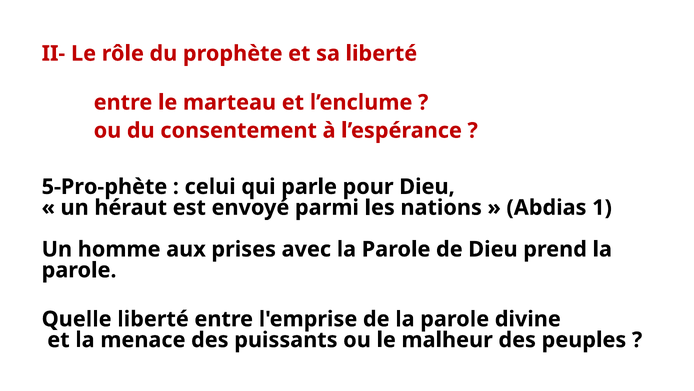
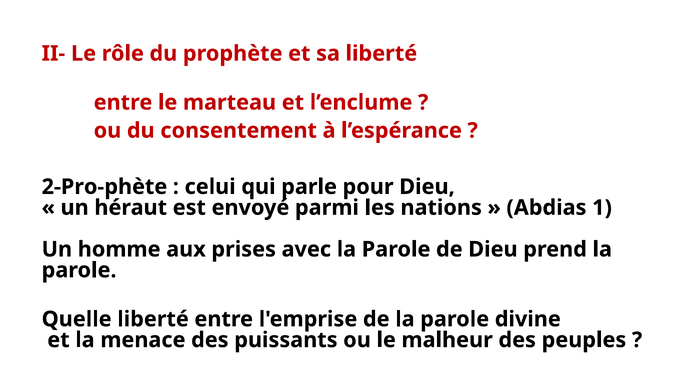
5-Pro-phète: 5-Pro-phète -> 2-Pro-phète (104, 186)
